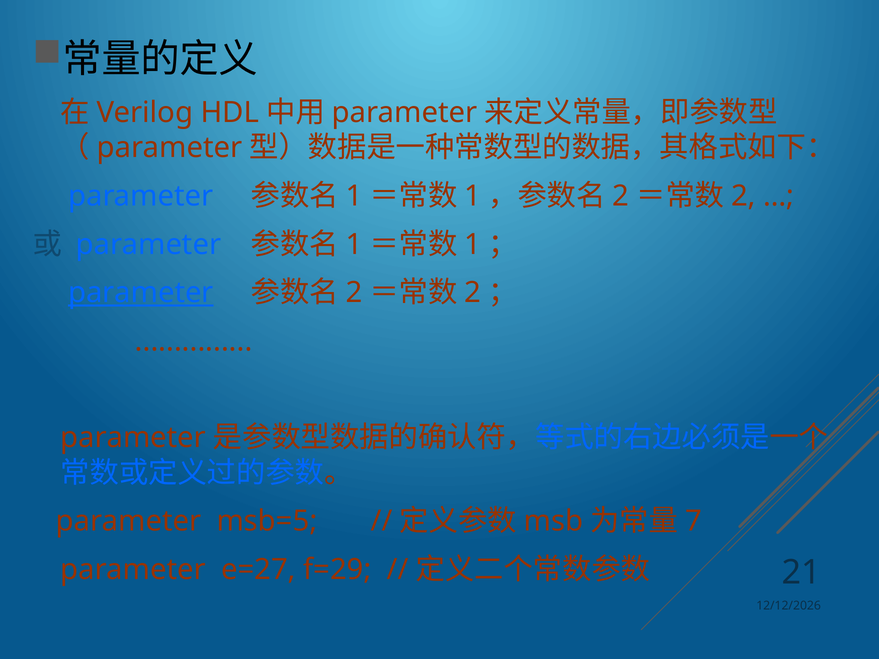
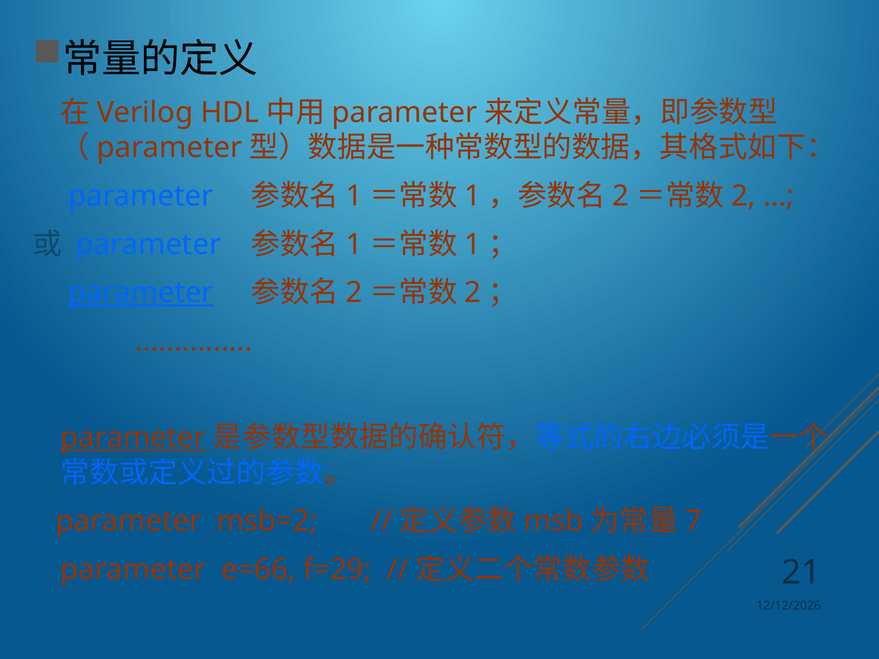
parameter underline: none -> present (133, 438)
msb=5: msb=5 -> msb=2 (267, 521)
e=27: e=27 -> e=66 (258, 570)
